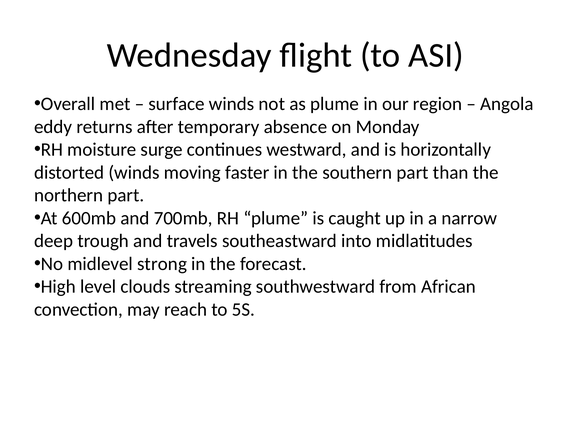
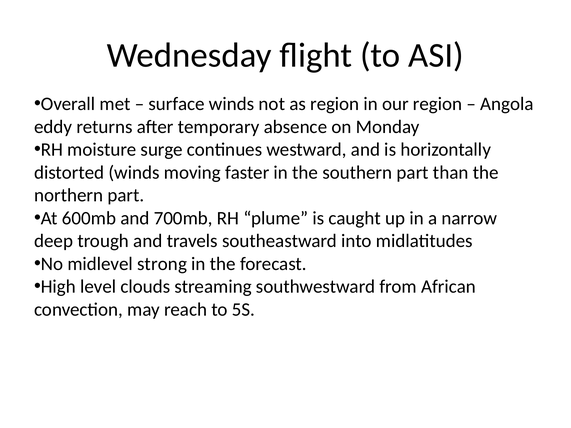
as plume: plume -> region (335, 104)
